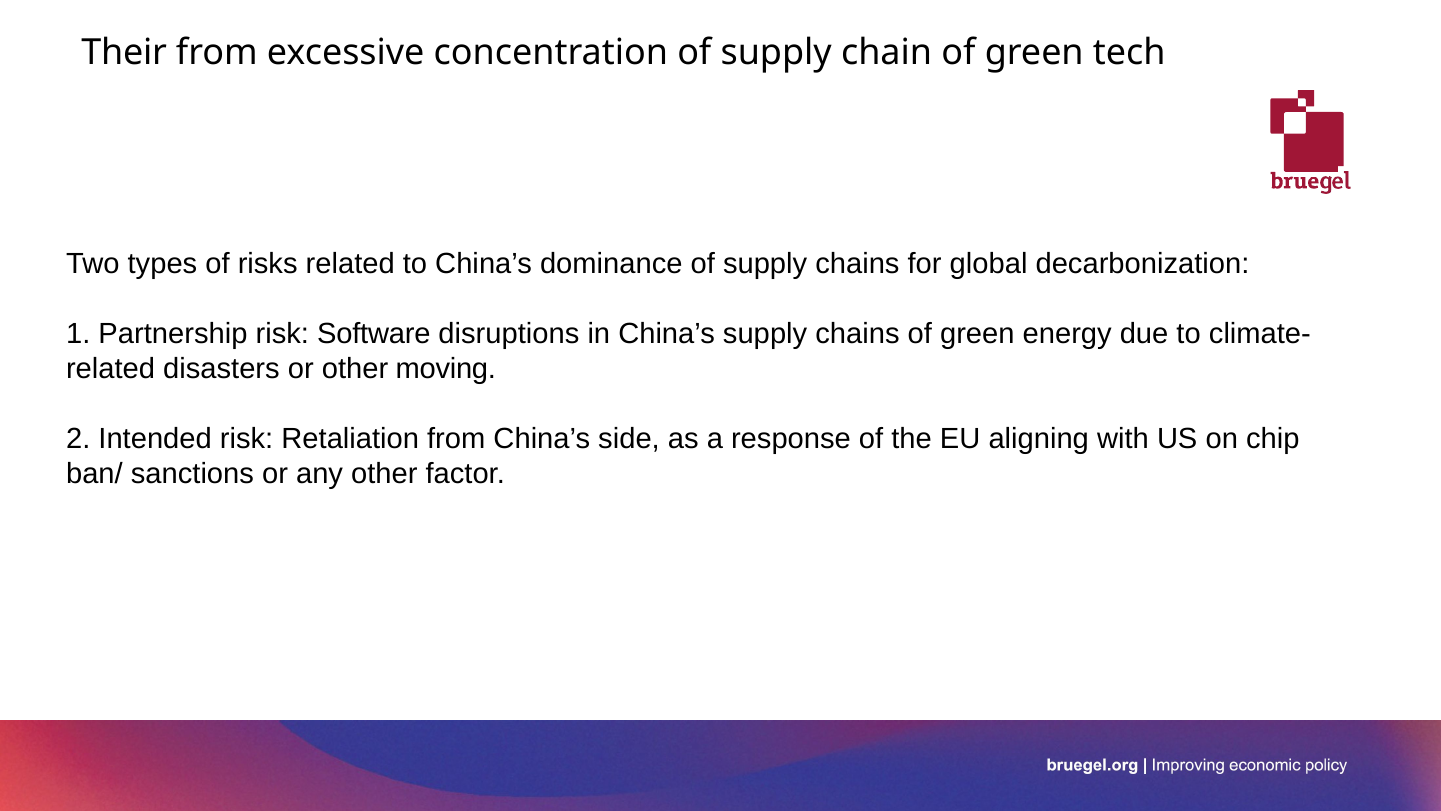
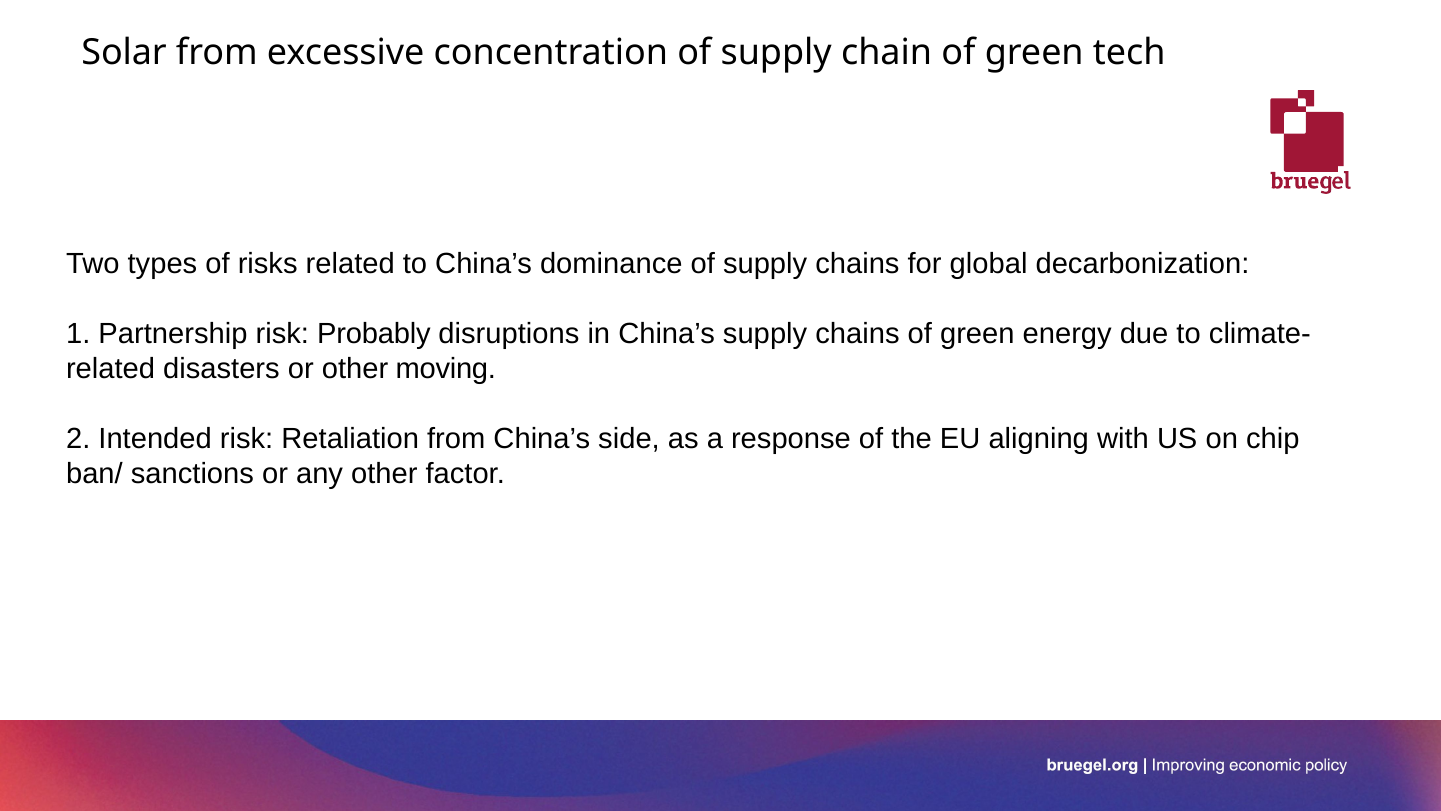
Their: Their -> Solar (124, 53)
Software: Software -> Probably (374, 334)
